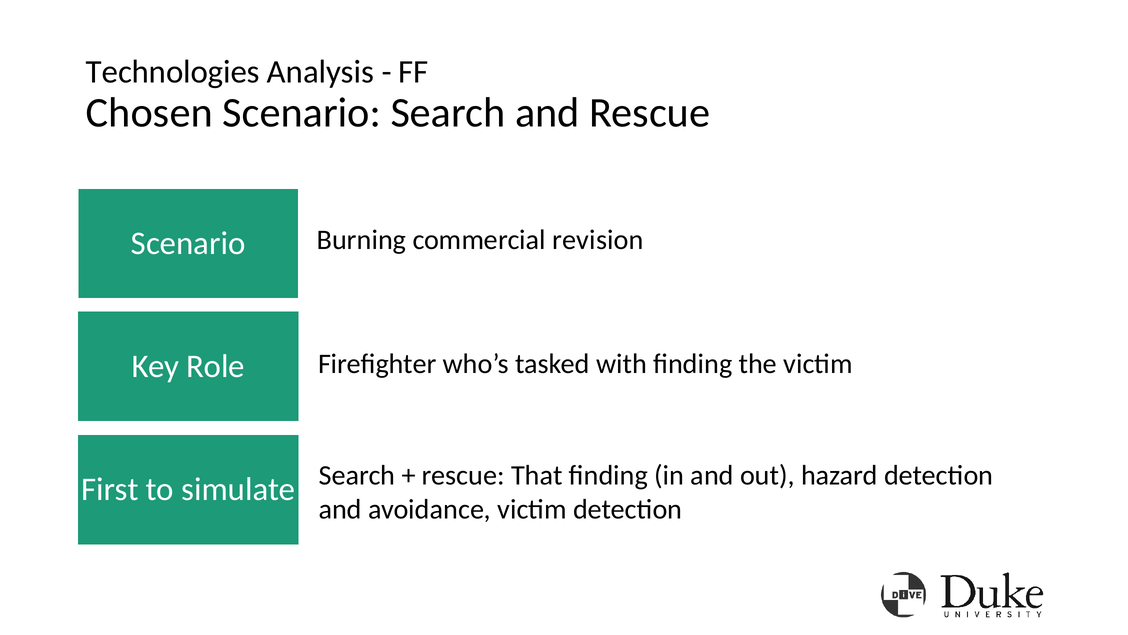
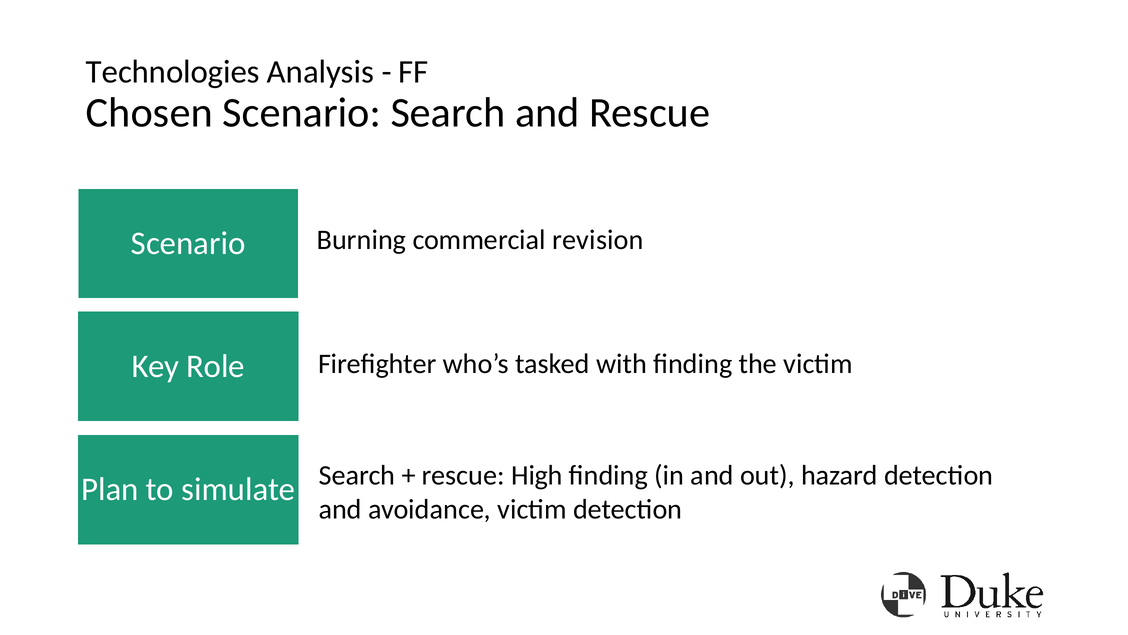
That: That -> High (537, 475)
First: First -> Plan (110, 489)
